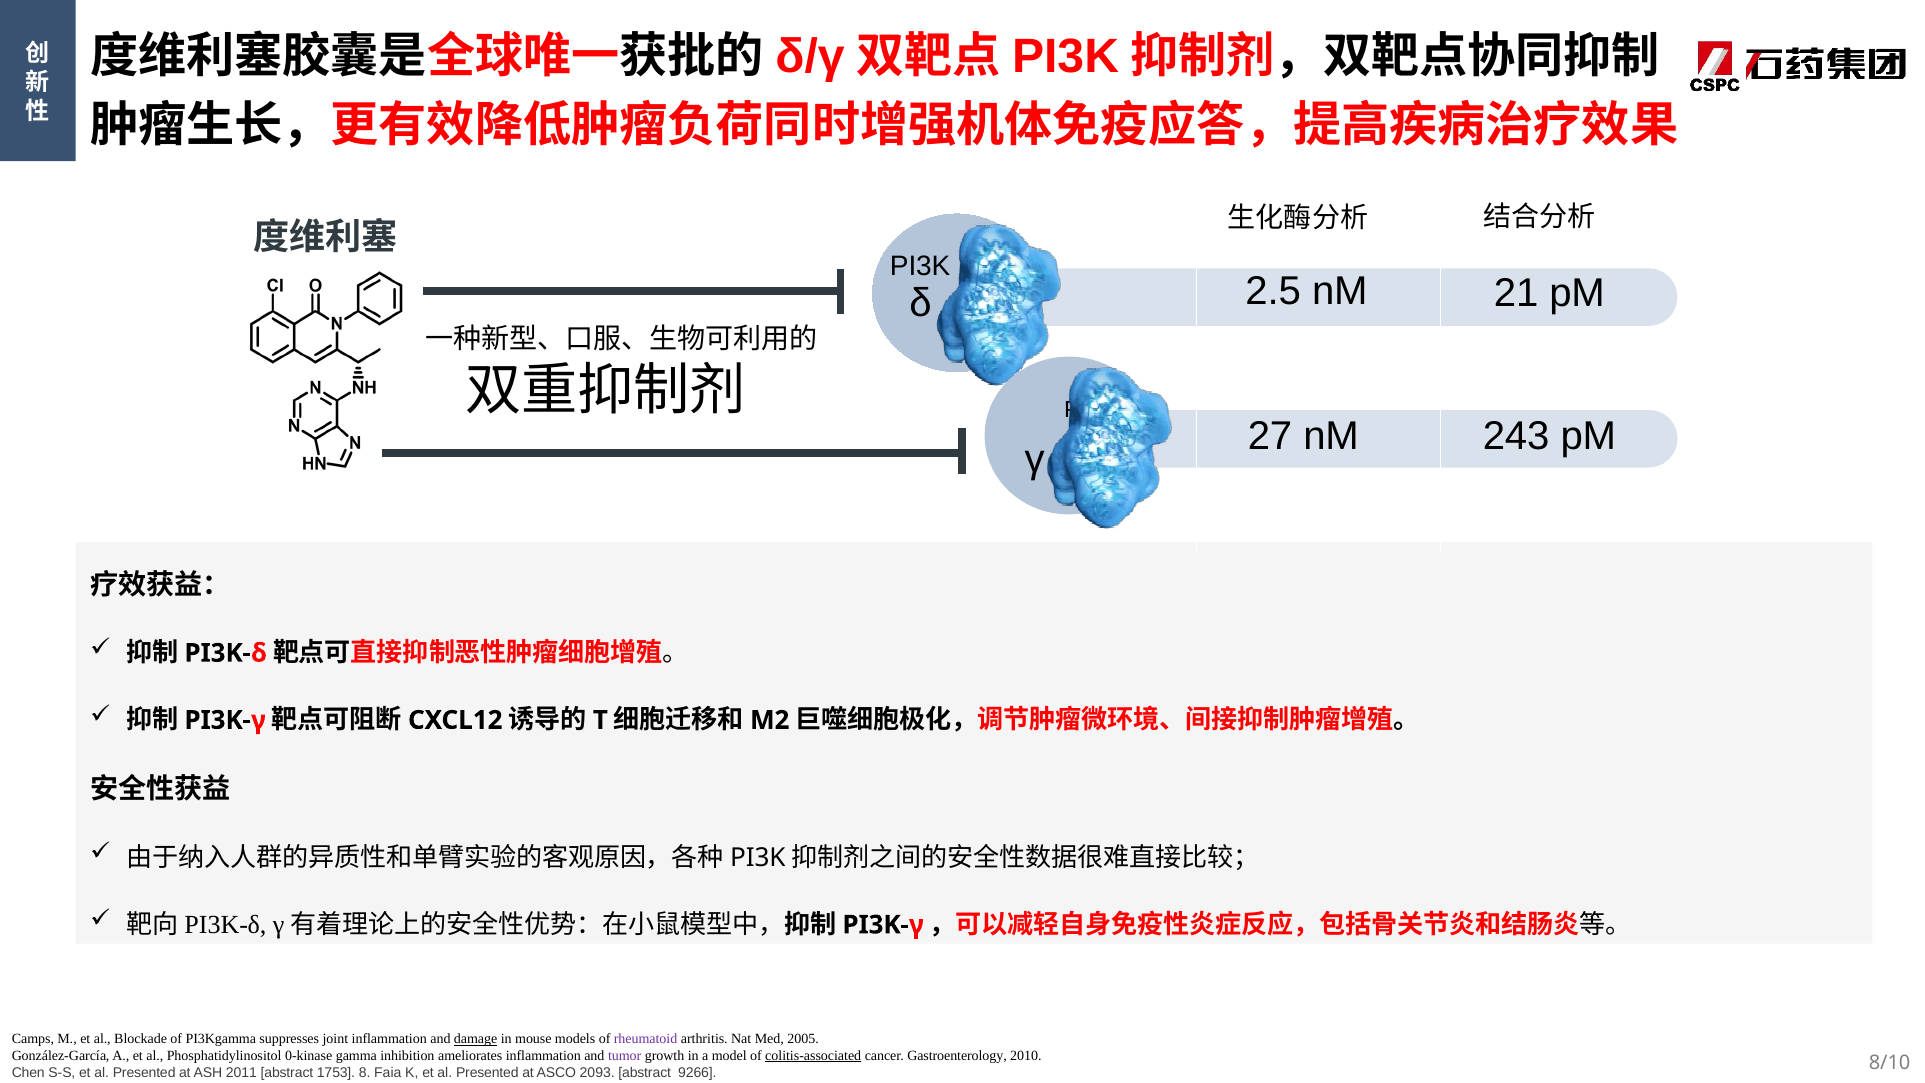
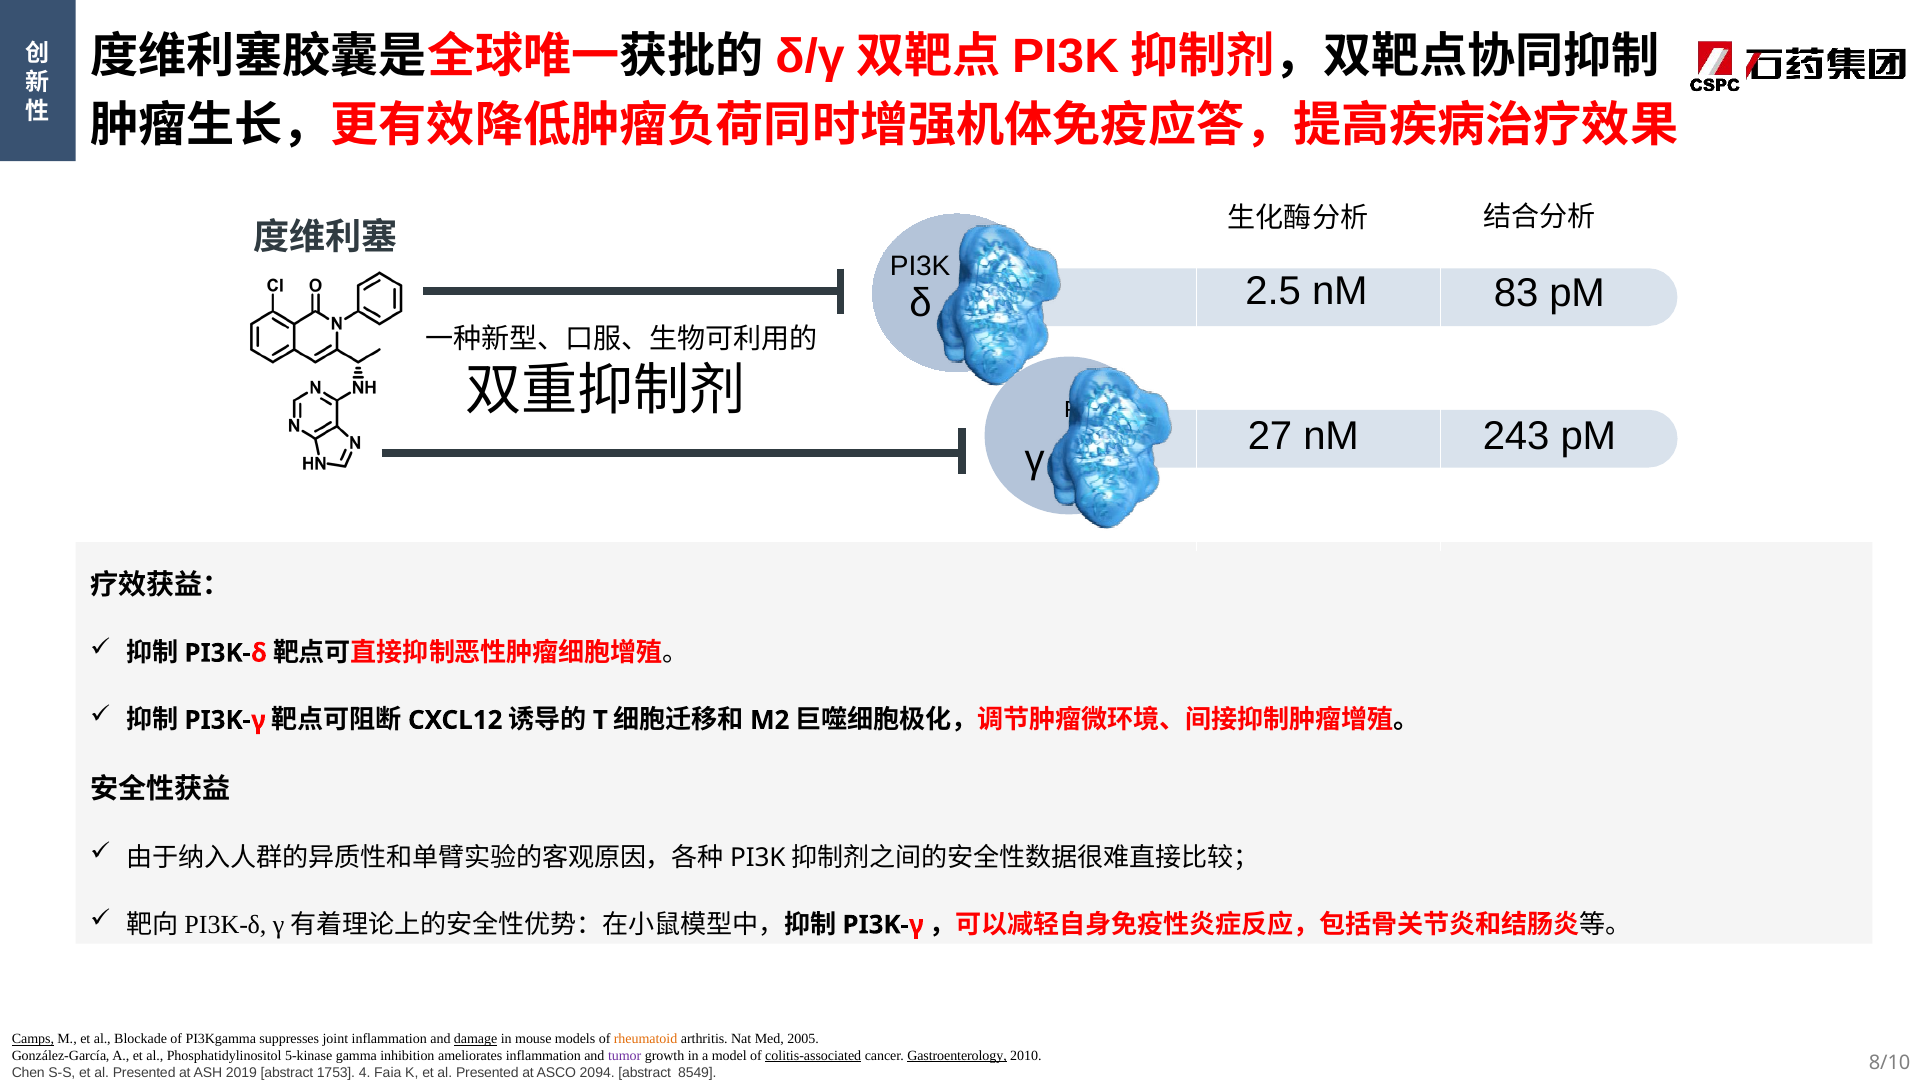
21: 21 -> 83 (1516, 293)
Camps underline: none -> present (33, 1039)
rheumatoid colour: purple -> orange (646, 1039)
0-kinase: 0-kinase -> 5-kinase (309, 1056)
Gastroenterology underline: none -> present (957, 1056)
2011: 2011 -> 2019 (241, 1072)
8: 8 -> 4 (365, 1072)
2093: 2093 -> 2094 (597, 1072)
9266: 9266 -> 8549 (697, 1072)
